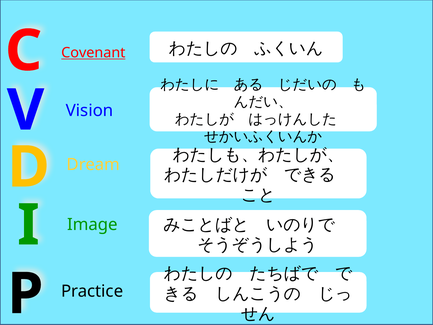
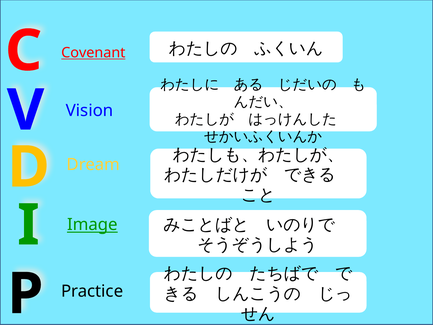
Image underline: none -> present (92, 225)
